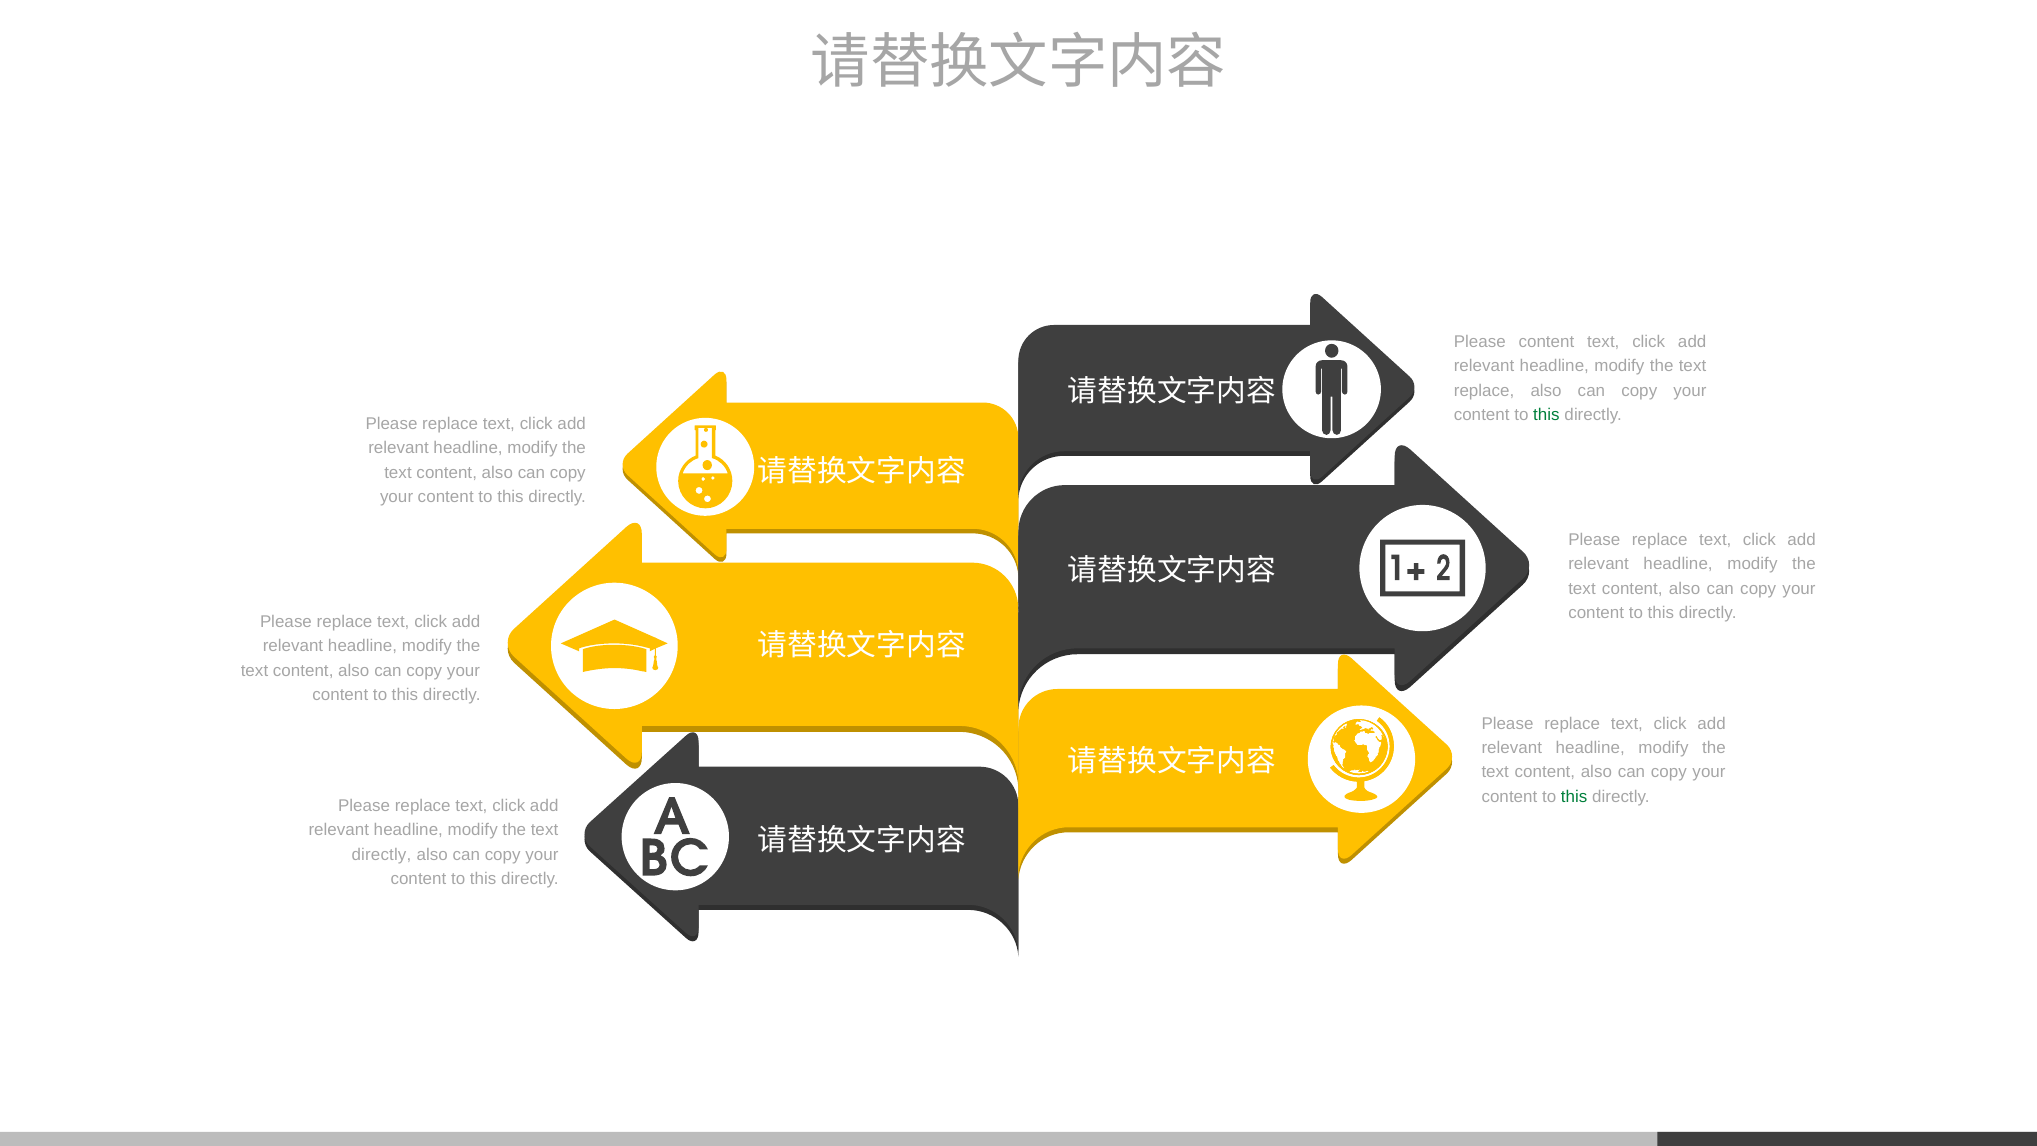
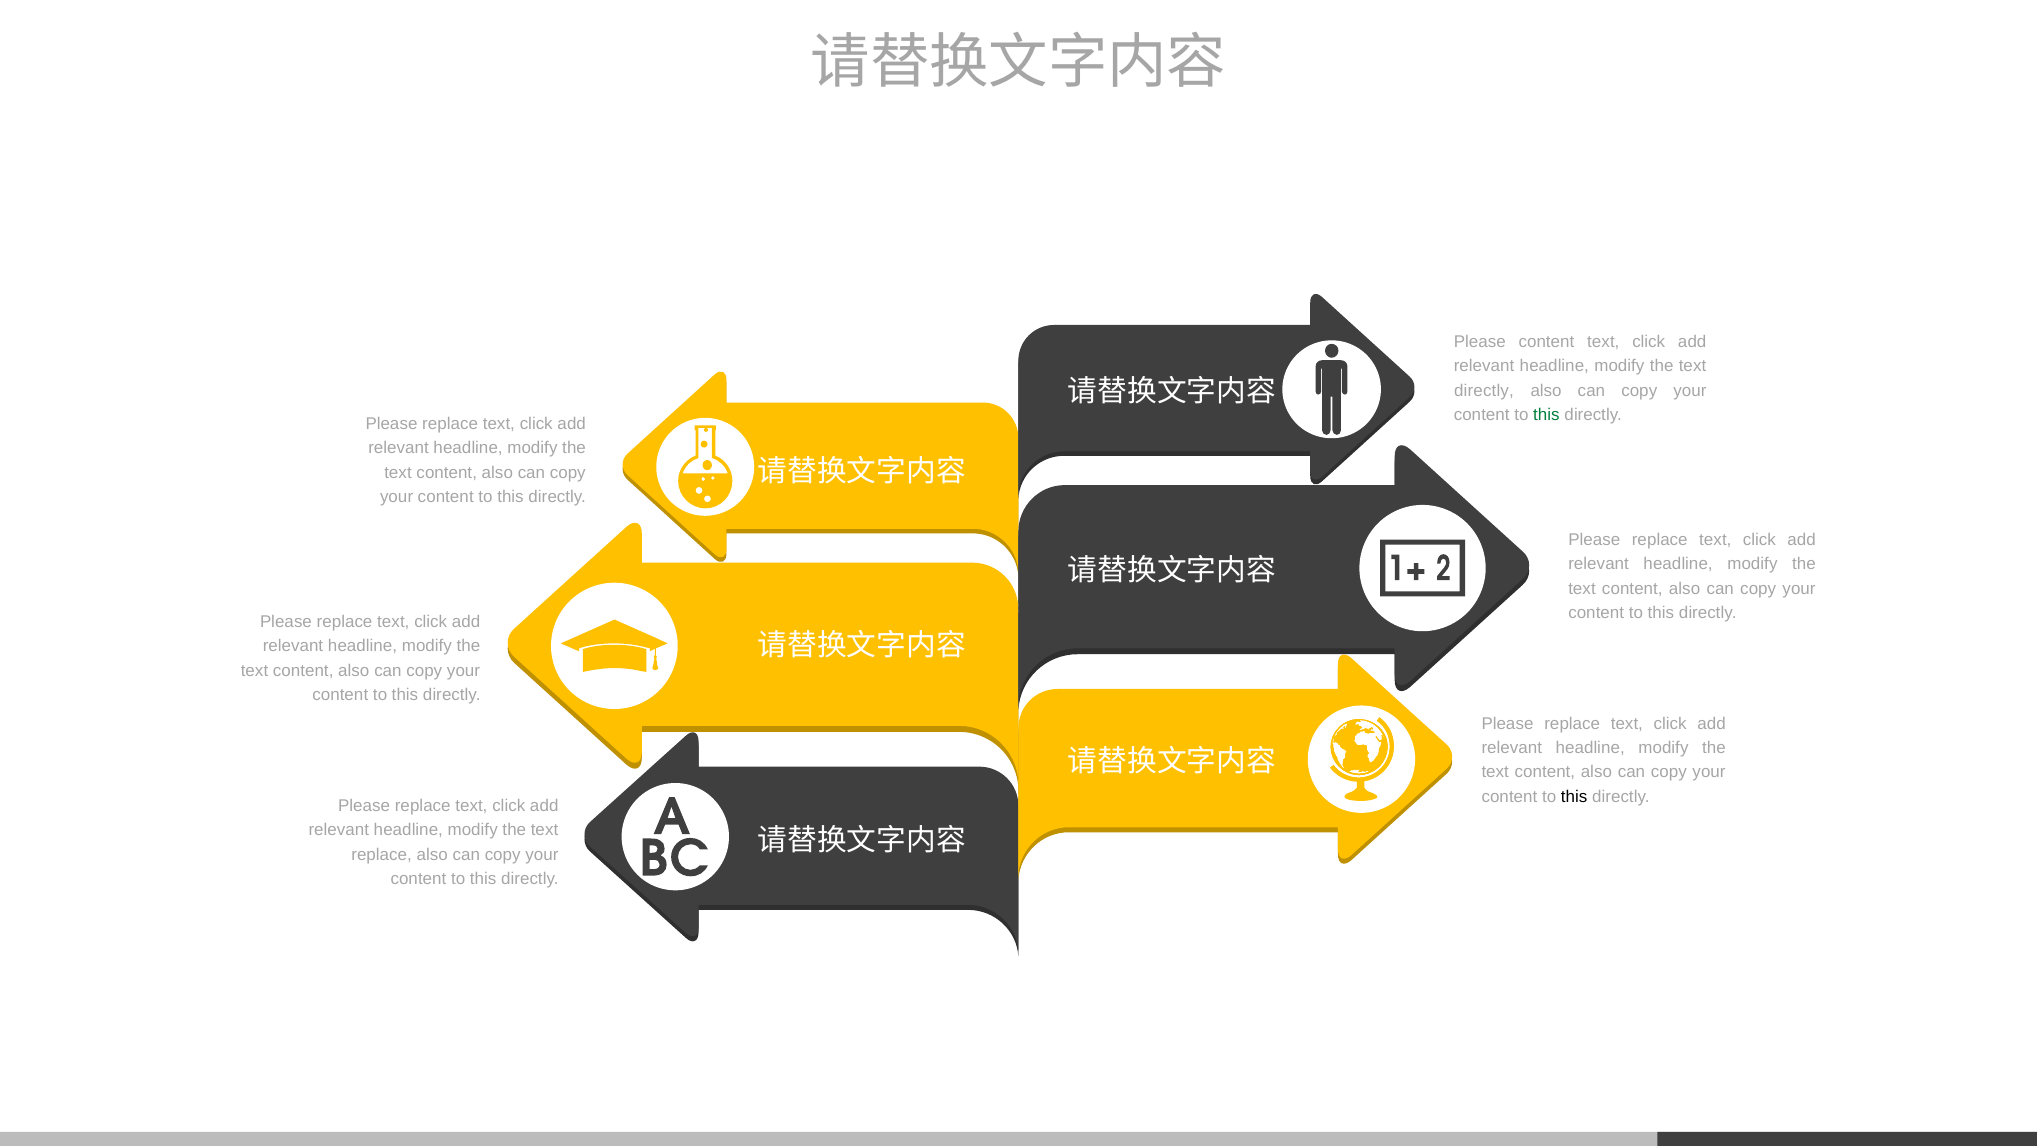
replace: replace -> directly (1484, 390)
this colour: green -> black (1574, 796)
directly: directly -> replace (382, 854)
